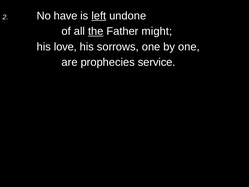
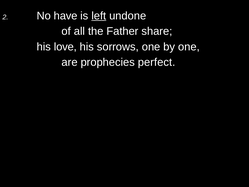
the underline: present -> none (96, 31)
might: might -> share (157, 31)
service: service -> perfect (157, 62)
